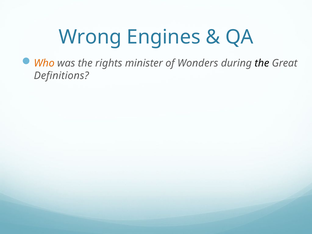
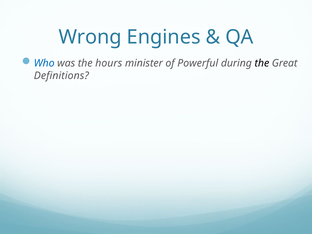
Who colour: orange -> blue (44, 63)
rights: rights -> hours (109, 63)
Wonders: Wonders -> Powerful (198, 63)
